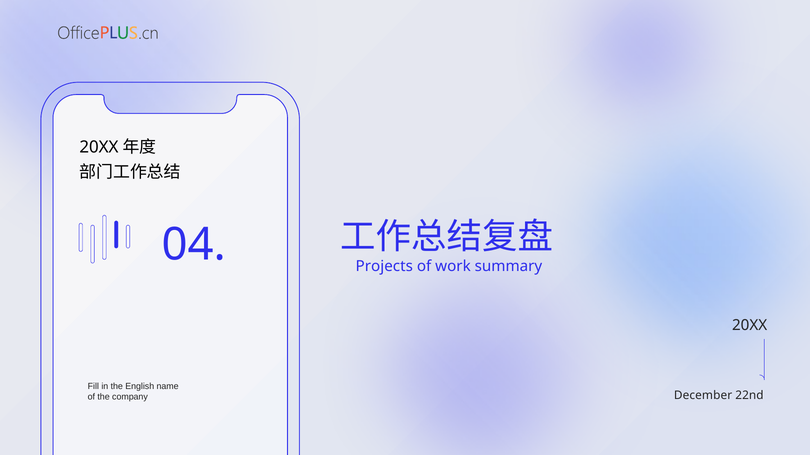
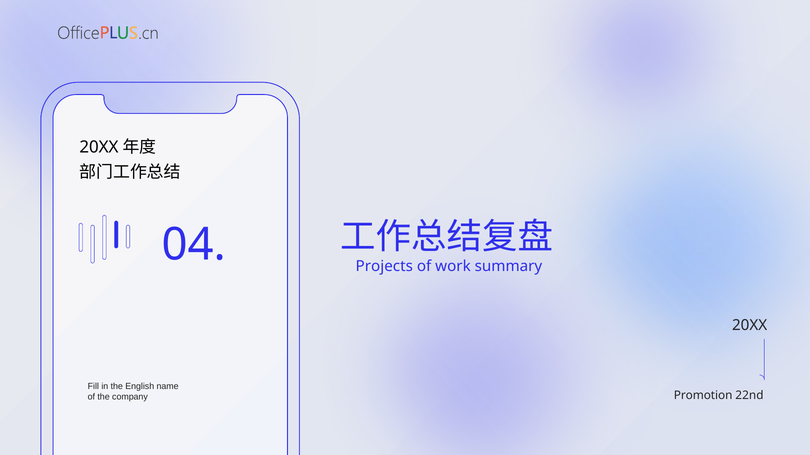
December: December -> Promotion (703, 396)
